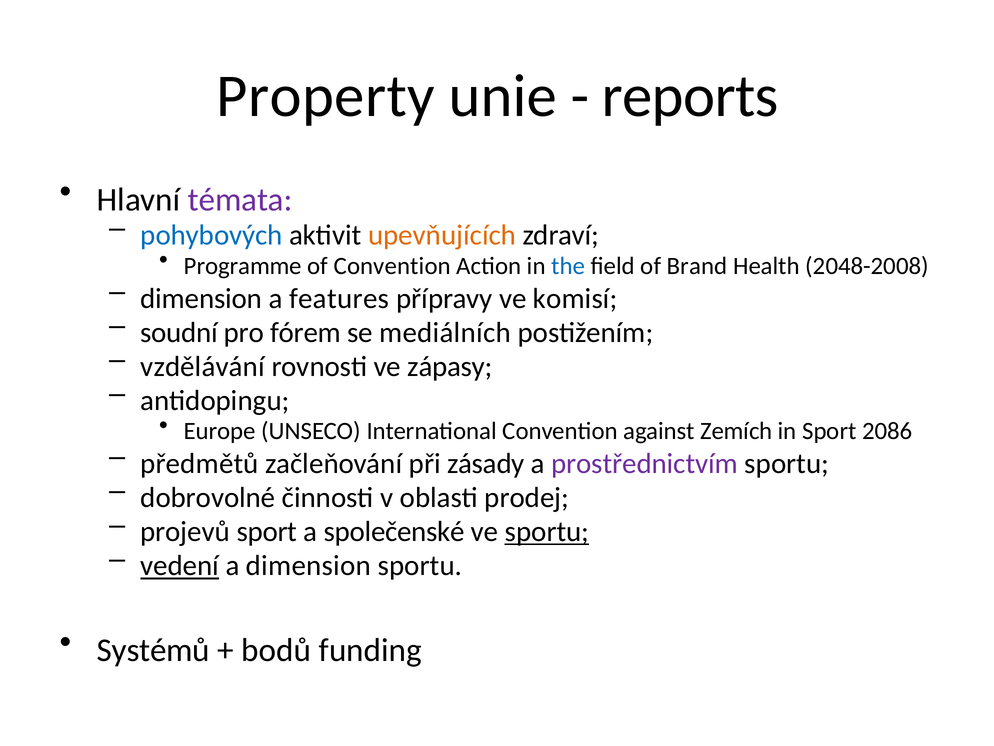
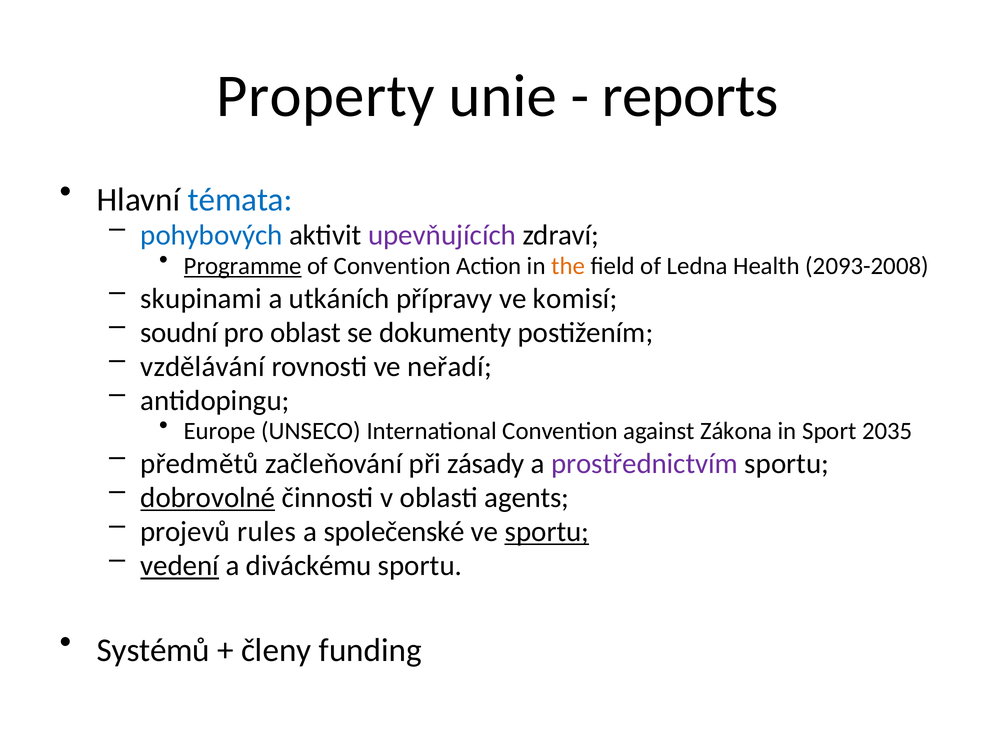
témata colour: purple -> blue (240, 200)
upevňujících colour: orange -> purple (442, 235)
Programme underline: none -> present (243, 266)
the colour: blue -> orange (568, 266)
Brand: Brand -> Ledna (697, 266)
2048-2008: 2048-2008 -> 2093-2008 (867, 266)
dimension: dimension -> skupinami (201, 298)
features: features -> utkáních (339, 298)
fórem: fórem -> oblast (306, 332)
mediálních: mediálních -> dokumenty (445, 332)
zápasy: zápasy -> neřadí (450, 366)
Zemích: Zemích -> Zákona (736, 431)
2086: 2086 -> 2035 (887, 431)
dobrovolné underline: none -> present (208, 498)
prodej: prodej -> agents (527, 498)
projevů sport: sport -> rules (267, 532)
a dimension: dimension -> diváckému (309, 566)
bodů: bodů -> členy (276, 650)
